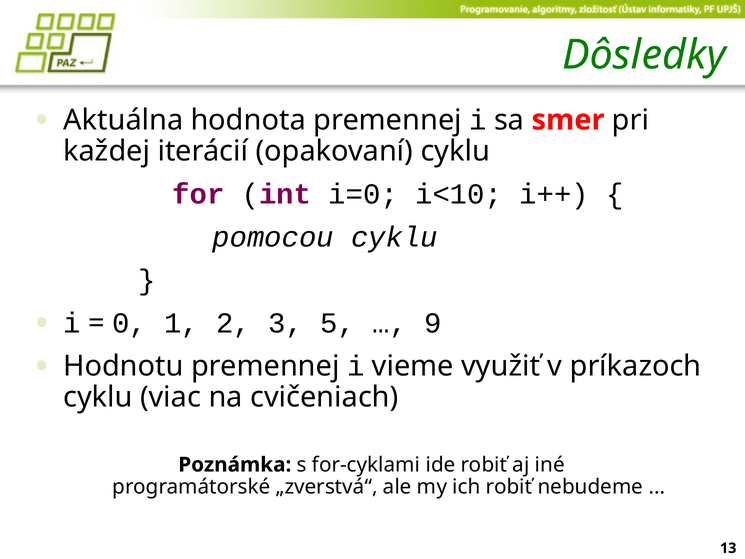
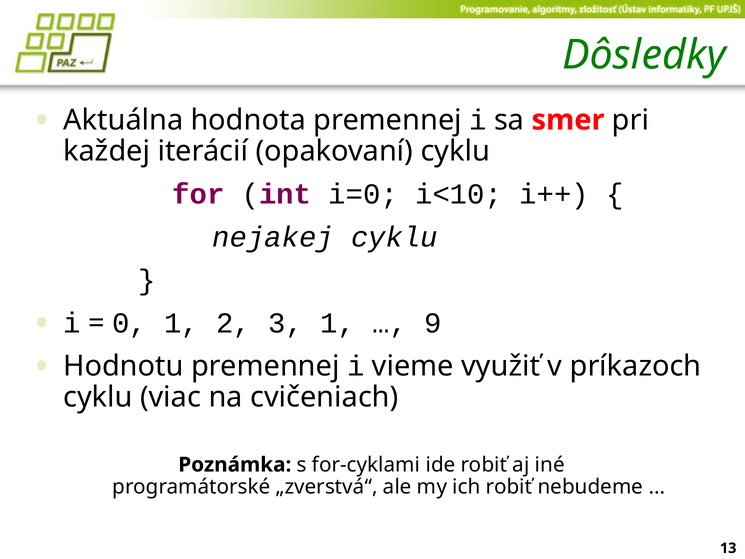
pomocou: pomocou -> nejakej (273, 237)
3 5: 5 -> 1 (338, 323)
